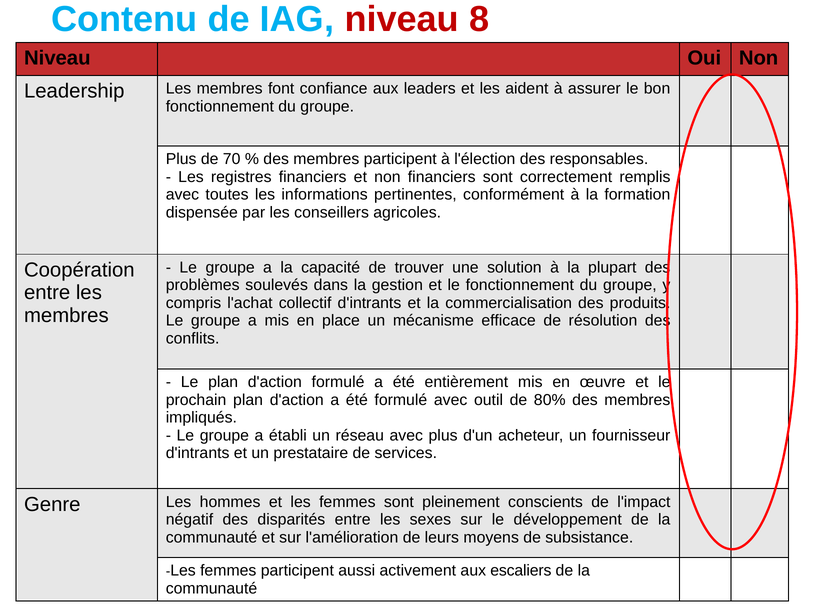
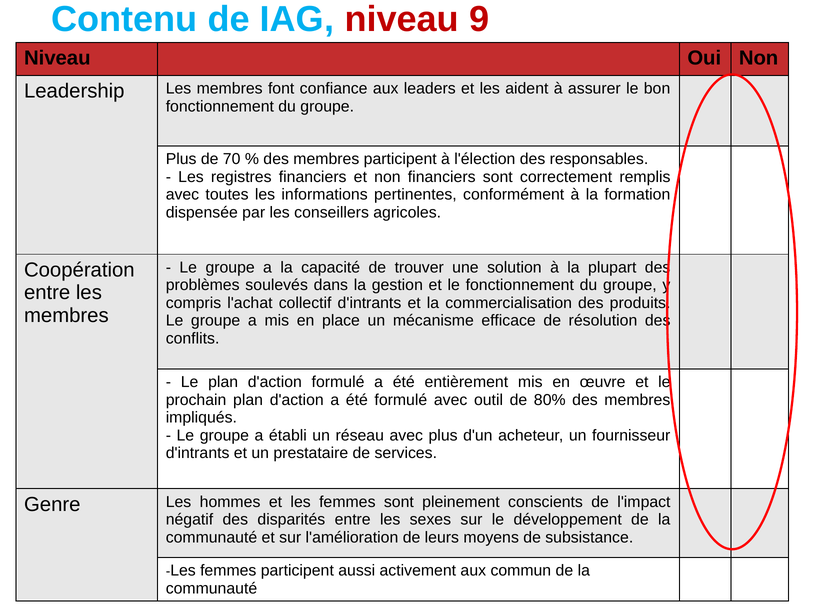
8: 8 -> 9 (479, 19)
escaliers: escaliers -> commun (521, 571)
